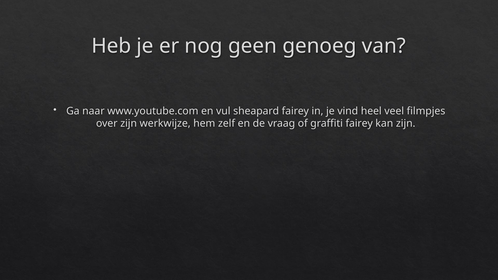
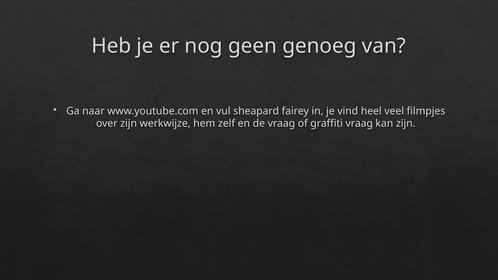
graffiti fairey: fairey -> vraag (359, 124)
